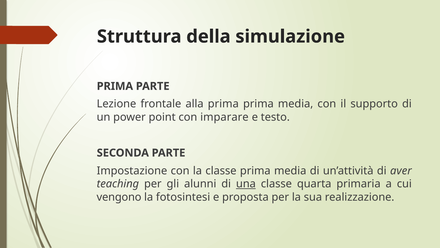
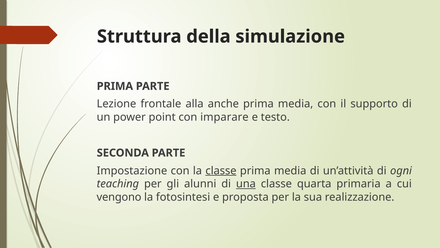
alla prima: prima -> anche (223, 104)
classe underline: none -> present (221, 170)
aver: aver -> ogni (401, 170)
